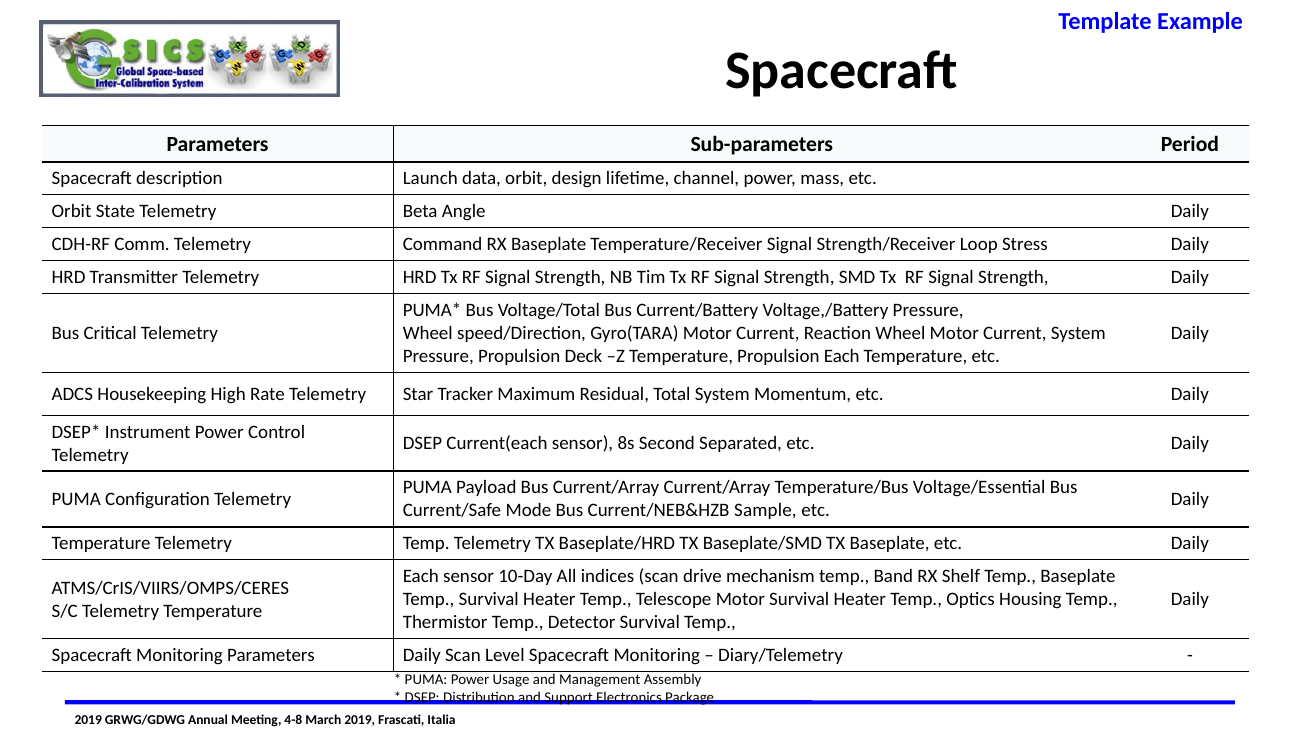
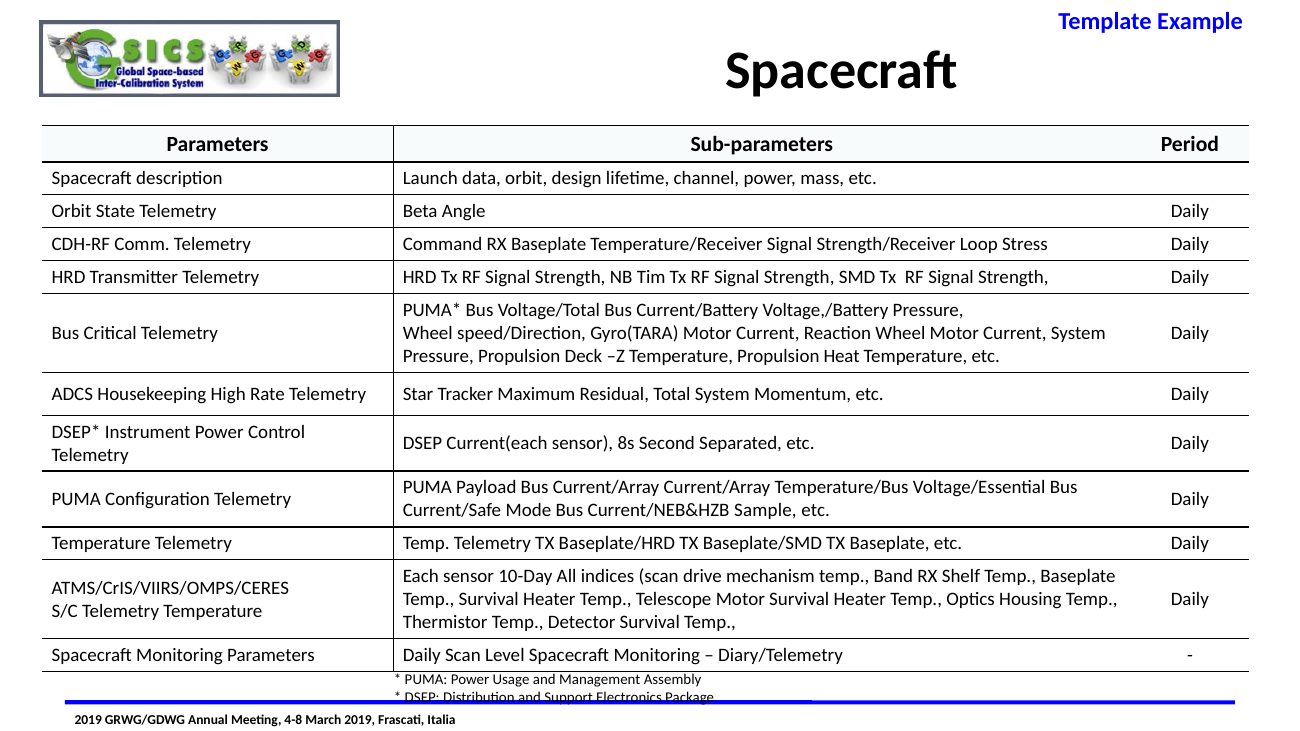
Propulsion Each: Each -> Heat (842, 356)
